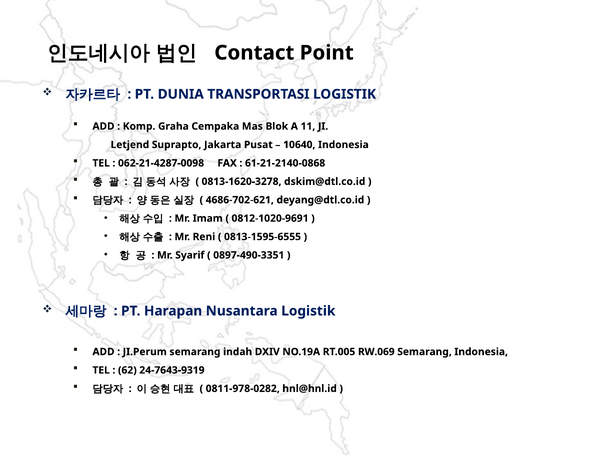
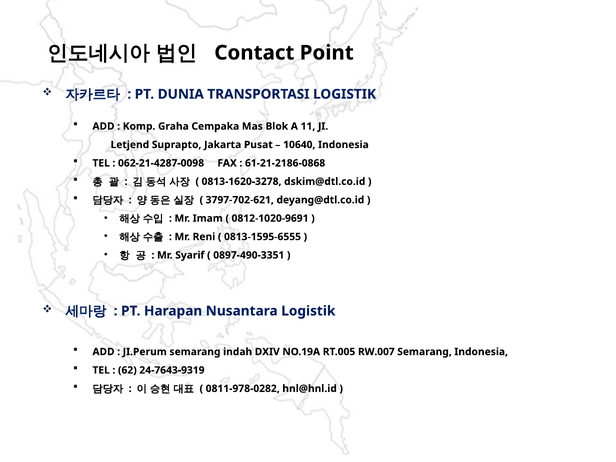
61-21-2140-0868: 61-21-2140-0868 -> 61-21-2186-0868 (285, 163)
4686-702-621: 4686-702-621 -> 3797-702-621 (240, 200)
RW.069: RW.069 -> RW.007 (376, 352)
